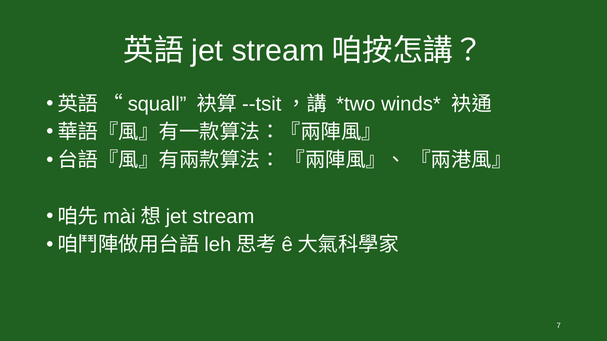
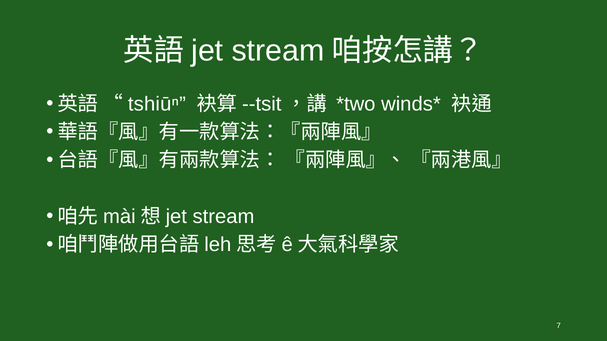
squall: squall -> tshiūⁿ (157, 104)
